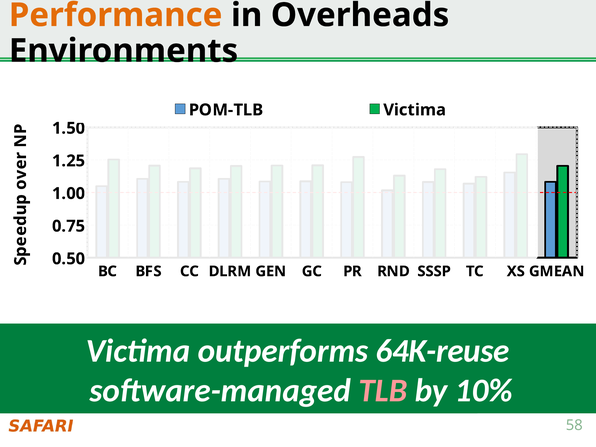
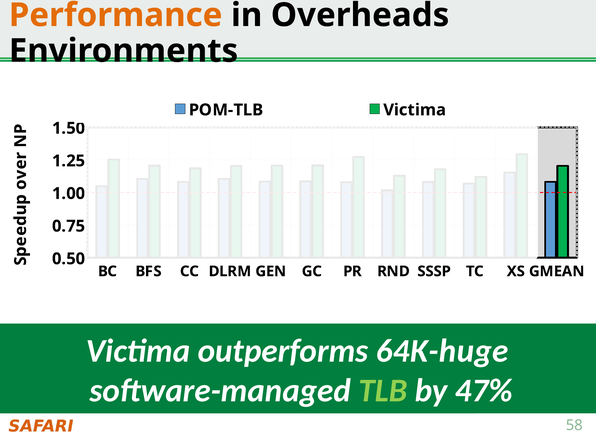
64K-reuse: 64K-reuse -> 64K-huge (442, 351)
TLB colour: pink -> light green (383, 391)
10%: 10% -> 47% (484, 391)
